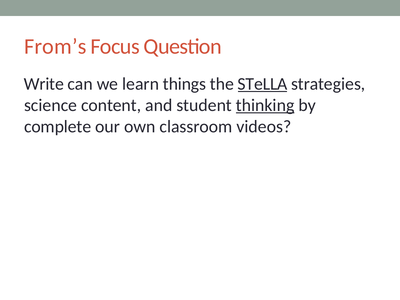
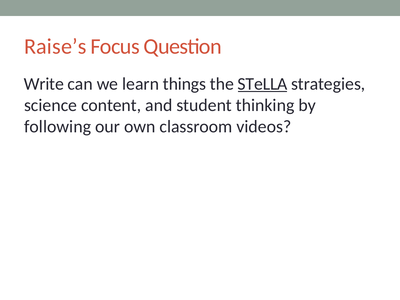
From’s: From’s -> Raise’s (55, 47)
thinking underline: present -> none (265, 105)
complete: complete -> following (58, 127)
